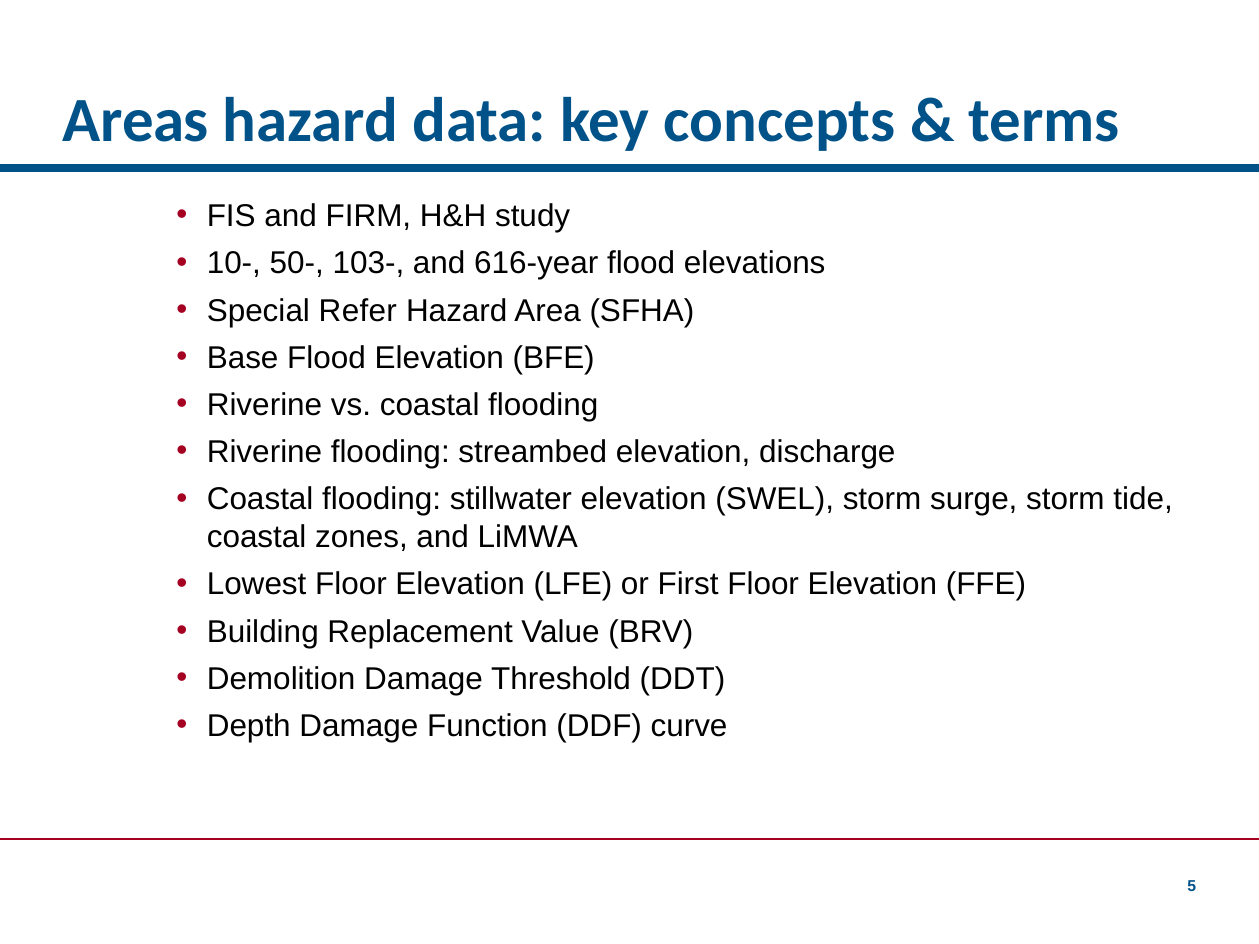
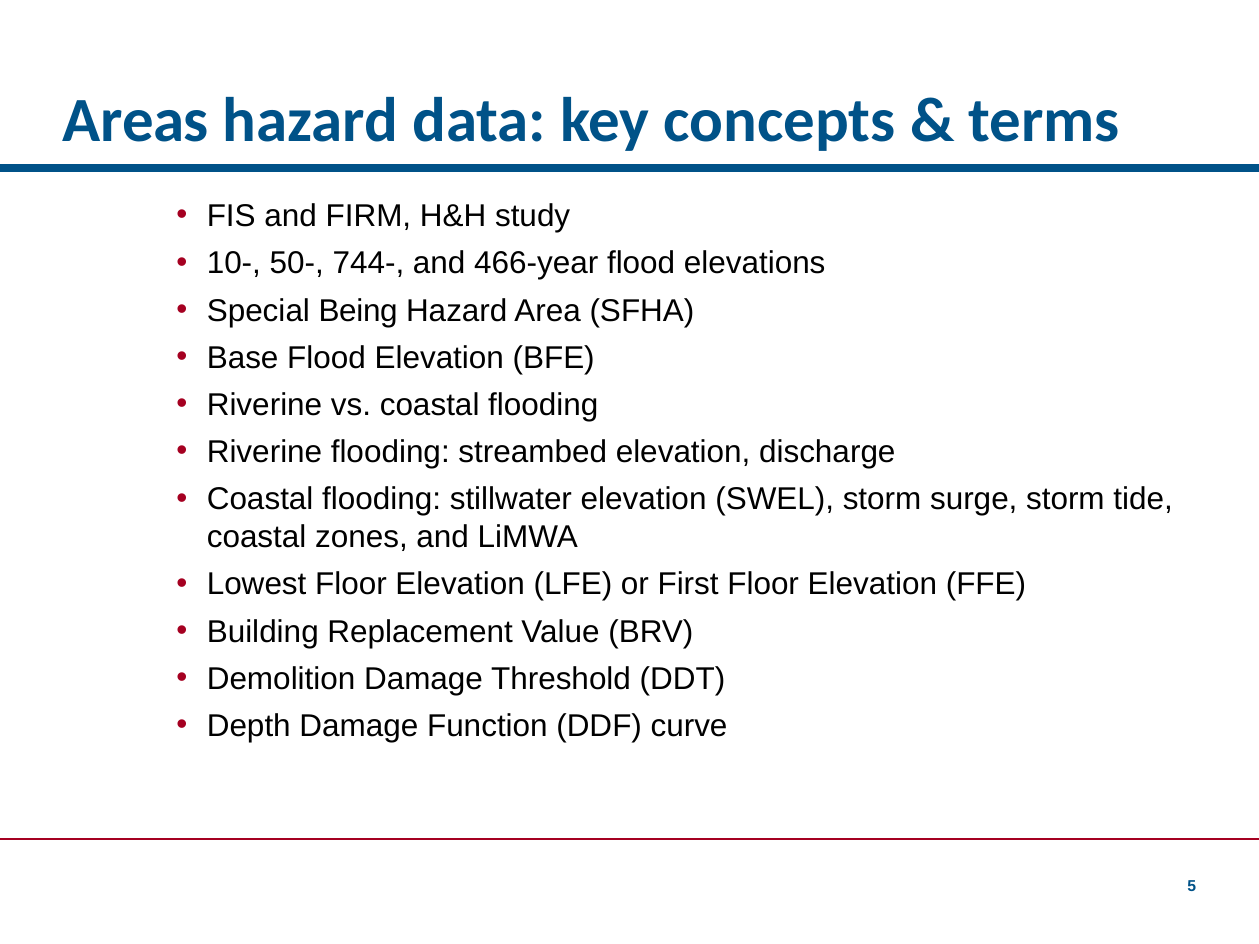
103-: 103- -> 744- (368, 263)
616-year: 616-year -> 466-year (536, 263)
Refer: Refer -> Being (358, 311)
